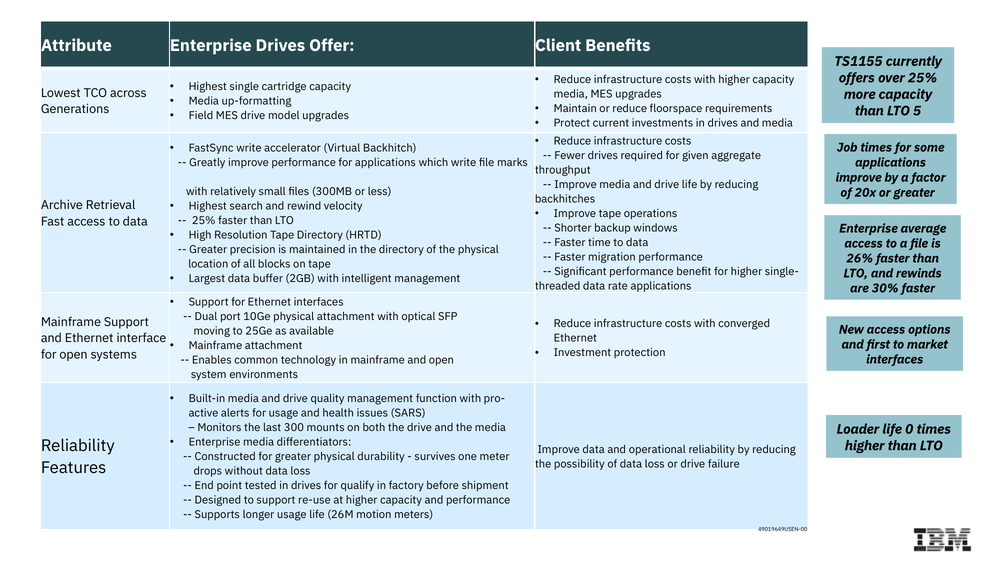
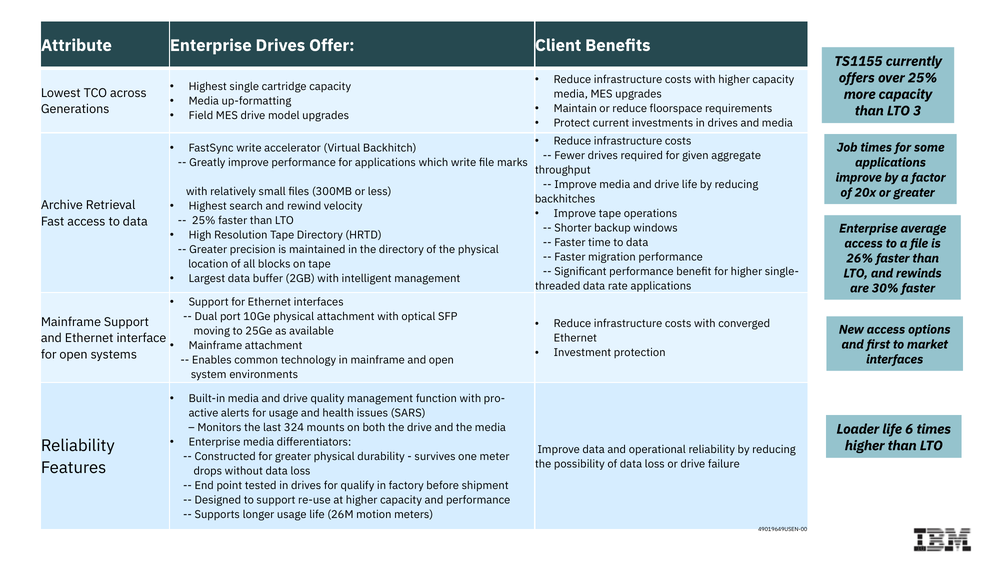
5: 5 -> 3 (917, 111)
300: 300 -> 324 (294, 428)
0: 0 -> 6 (909, 429)
